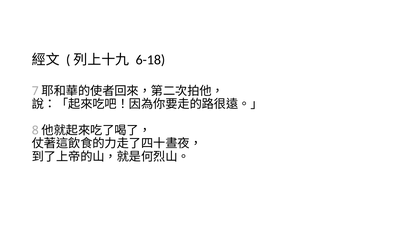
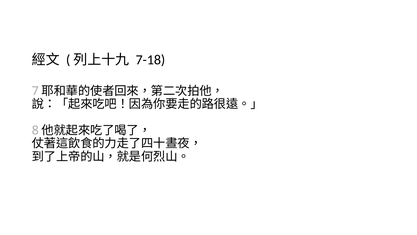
6-18: 6-18 -> 7-18 (150, 60)
